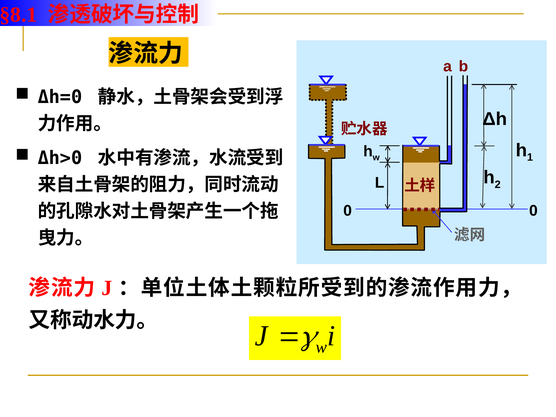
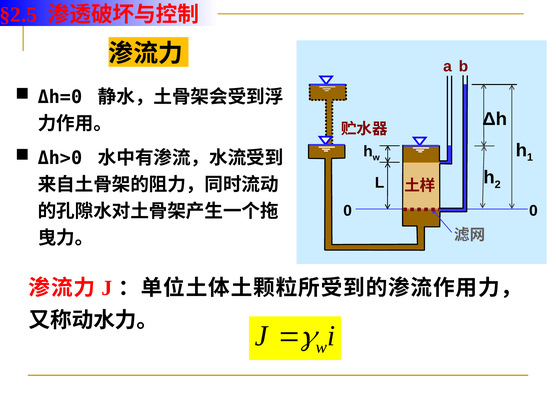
§8.1: §8.1 -> §2.5 (18, 15)
